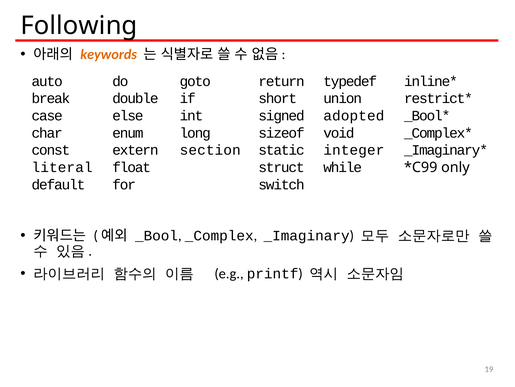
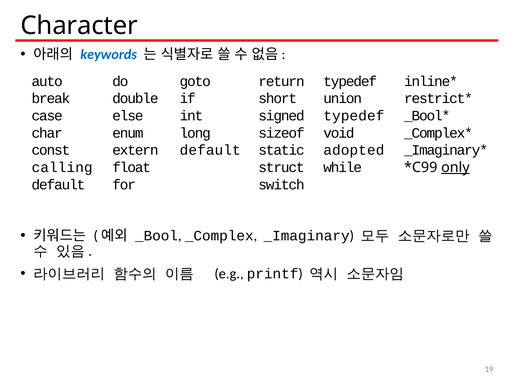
Following: Following -> Character (79, 26)
keywords colour: orange -> blue (109, 54)
adopted: adopted -> typedef (354, 116)
section: section -> default (210, 150)
integer: integer -> adopted (354, 150)
literal: literal -> calling (62, 167)
only underline: none -> present (455, 167)
